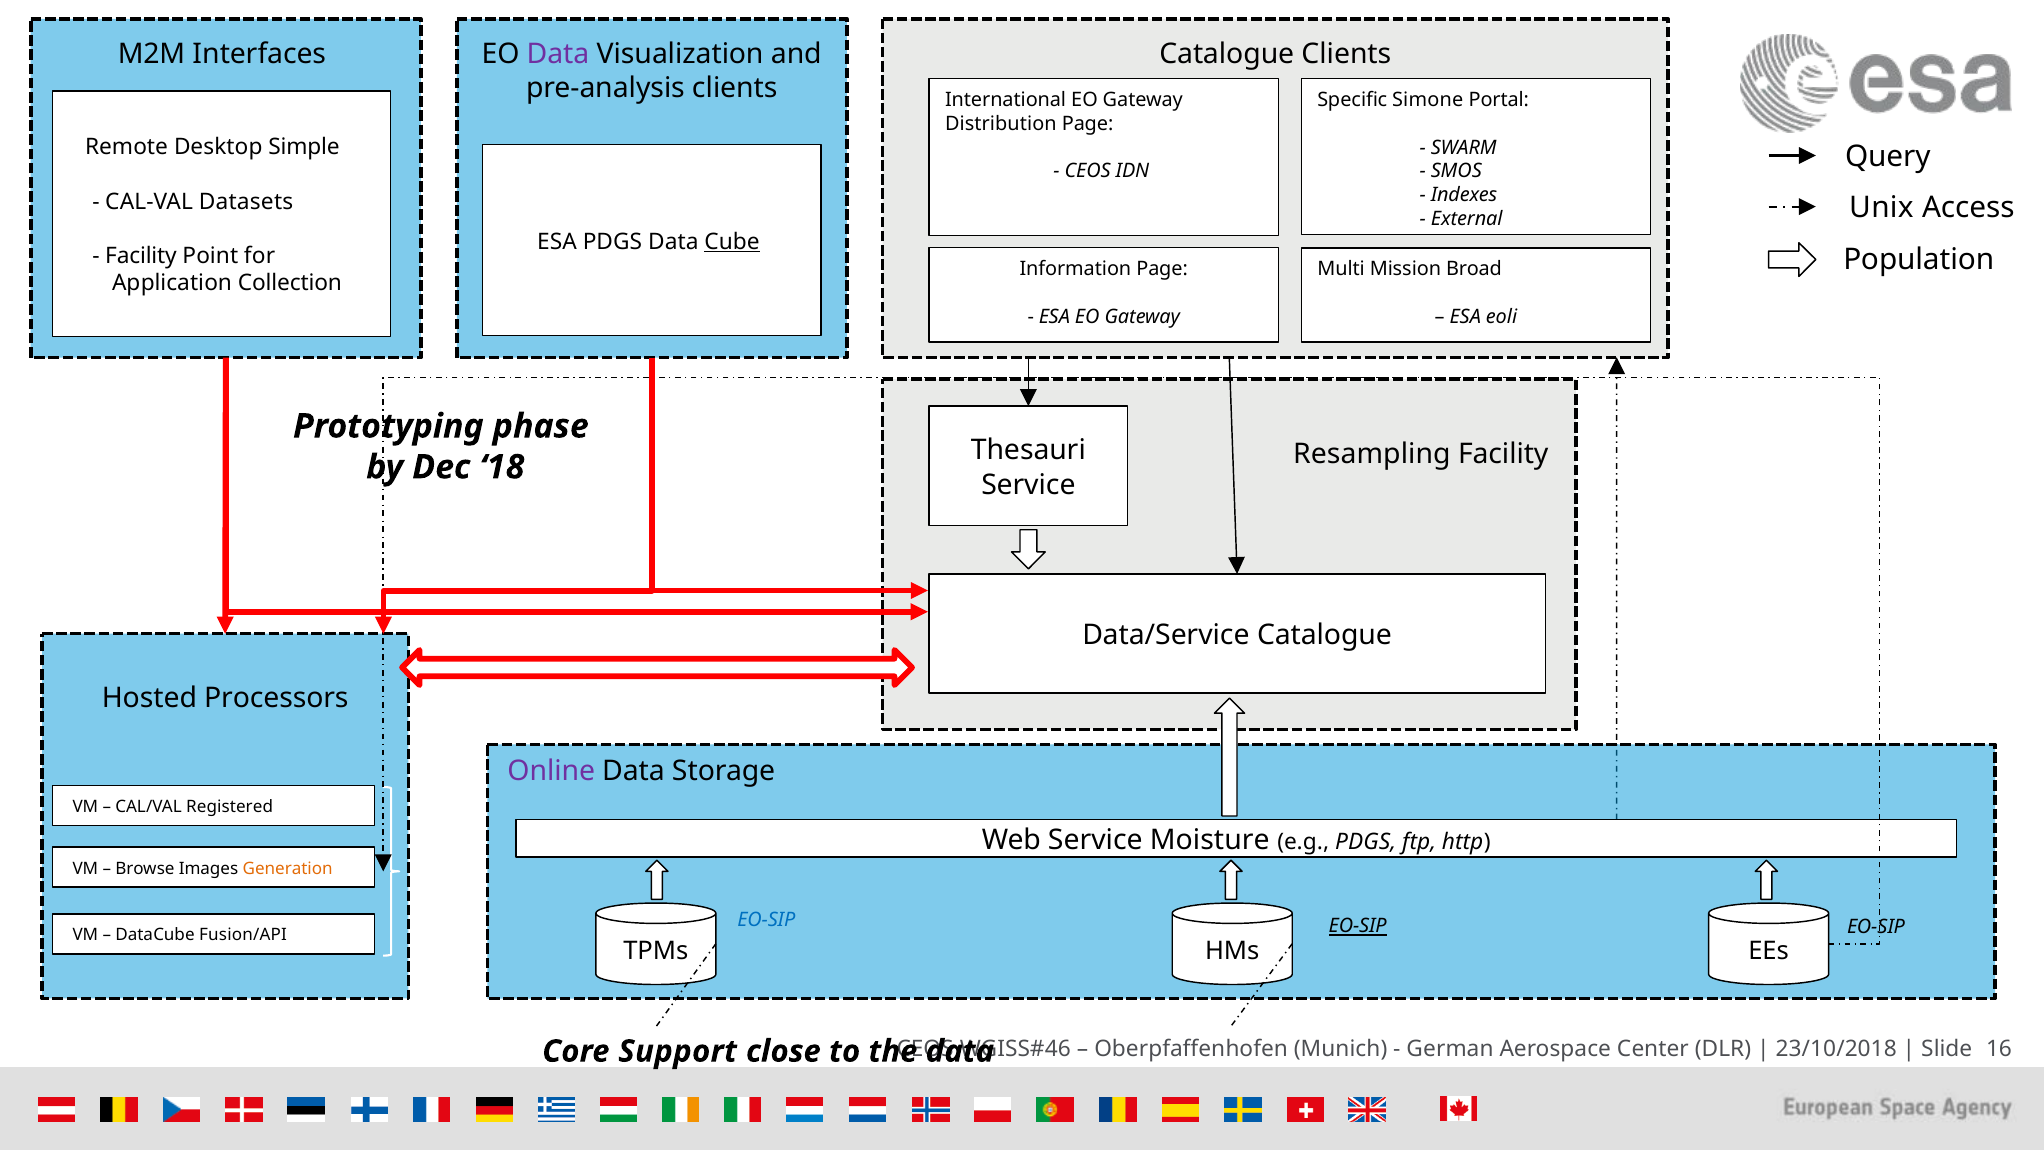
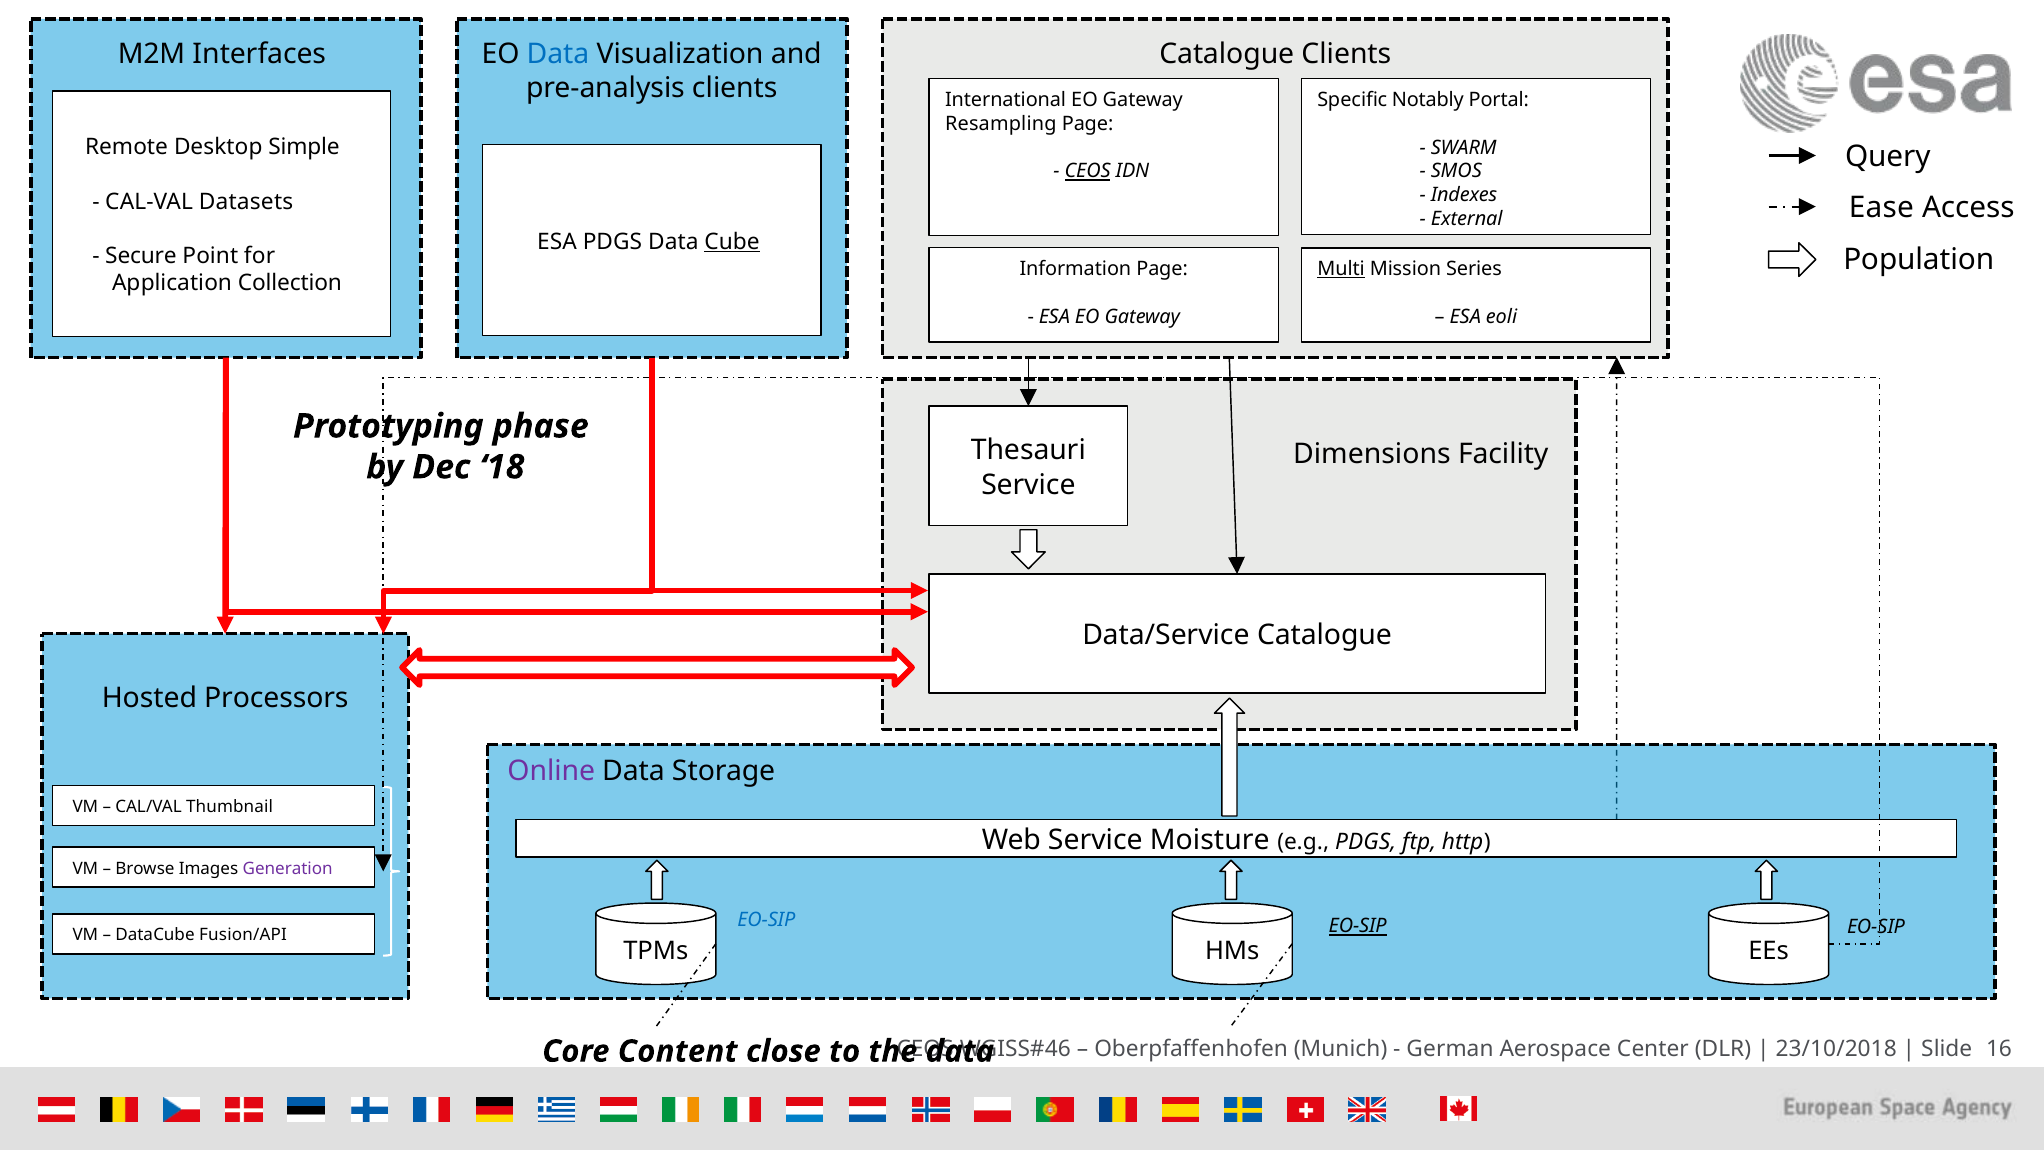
Data colour: purple -> blue (558, 54)
Simone: Simone -> Notably (1428, 100)
Distribution: Distribution -> Resampling (1001, 124)
CEOS underline: none -> present (1088, 171)
Unix: Unix -> Ease (1881, 207)
Facility: Facility -> Secure (141, 256)
Multi underline: none -> present (1341, 269)
Broad: Broad -> Series (1474, 269)
Resampling: Resampling -> Dimensions (1372, 454)
Registered: Registered -> Thumbnail (230, 806)
Generation colour: orange -> purple (288, 868)
Support: Support -> Content (678, 1051)
